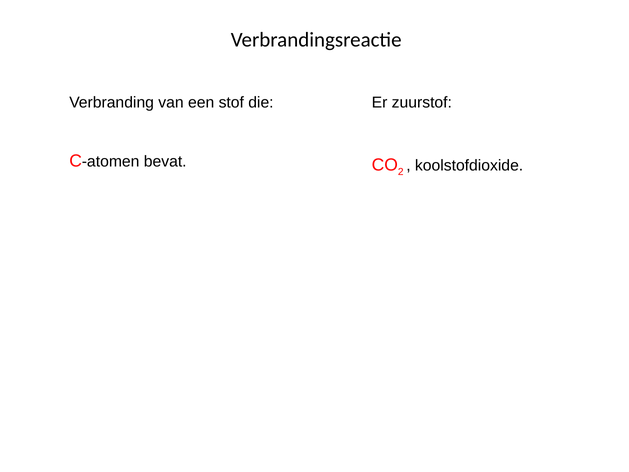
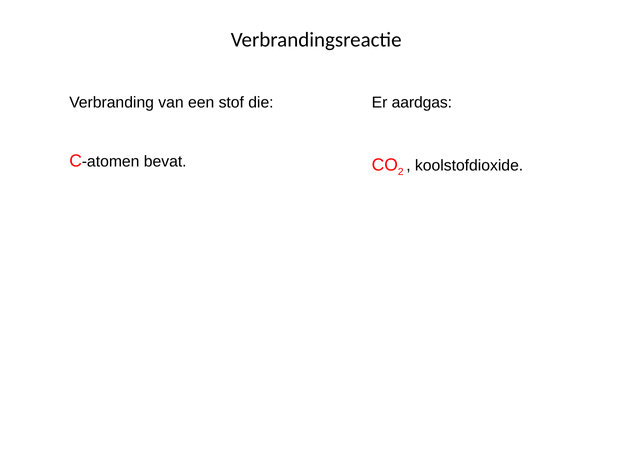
zuurstof: zuurstof -> aardgas (422, 103)
